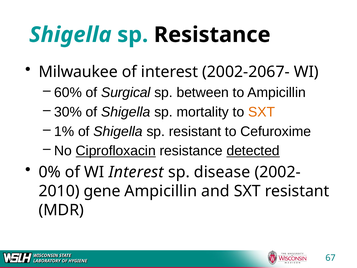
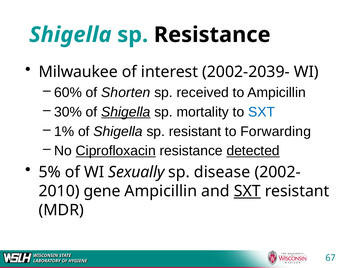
2002-2067-: 2002-2067- -> 2002-2039- (246, 72)
Surgical: Surgical -> Shorten (126, 92)
between: between -> received (203, 92)
Shigella underline: none -> present (126, 112)
SXT colour: orange -> blue (262, 112)
Cefuroxime: Cefuroxime -> Forwarding (276, 131)
0%: 0% -> 5% (50, 172)
WI Interest: Interest -> Sexually (136, 172)
SXT underline: none -> present (247, 191)
